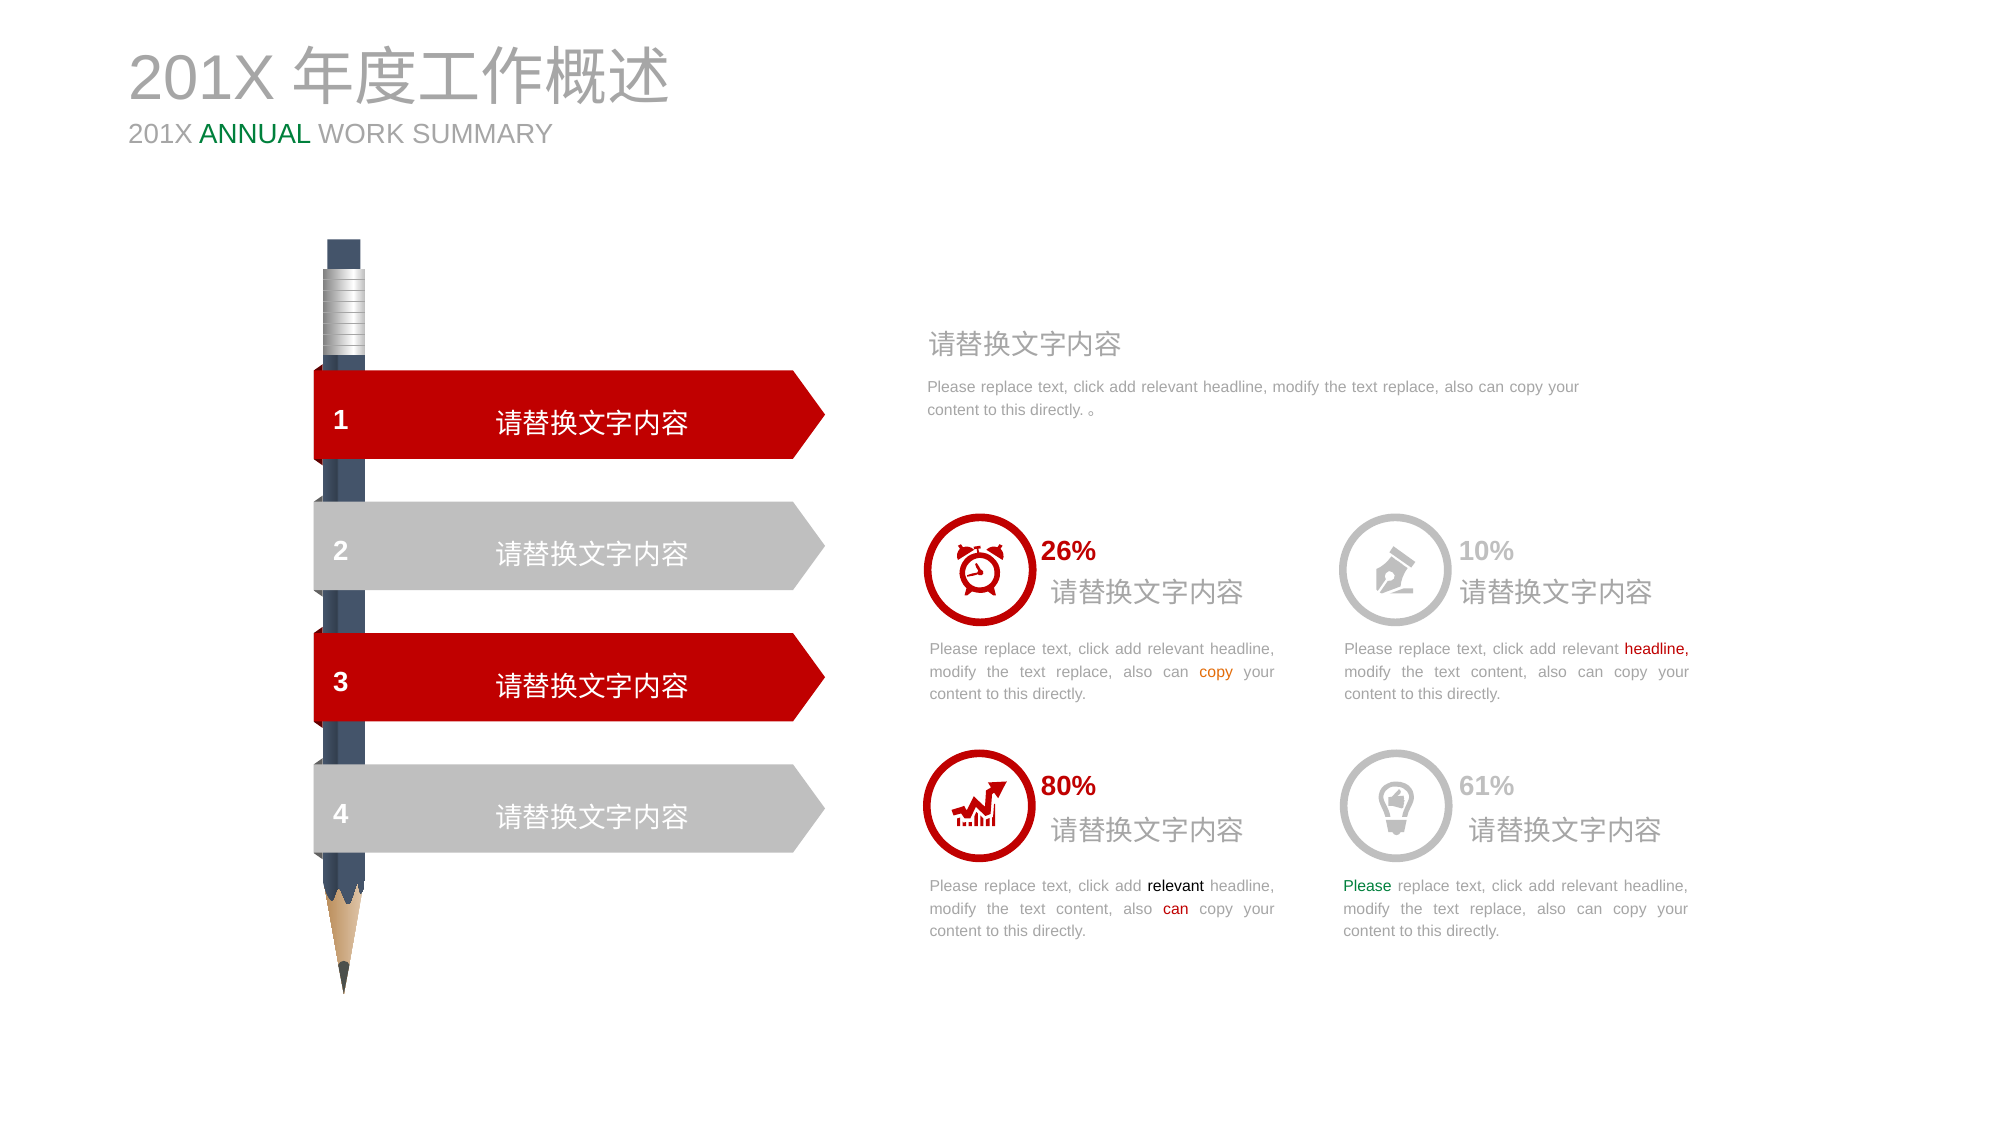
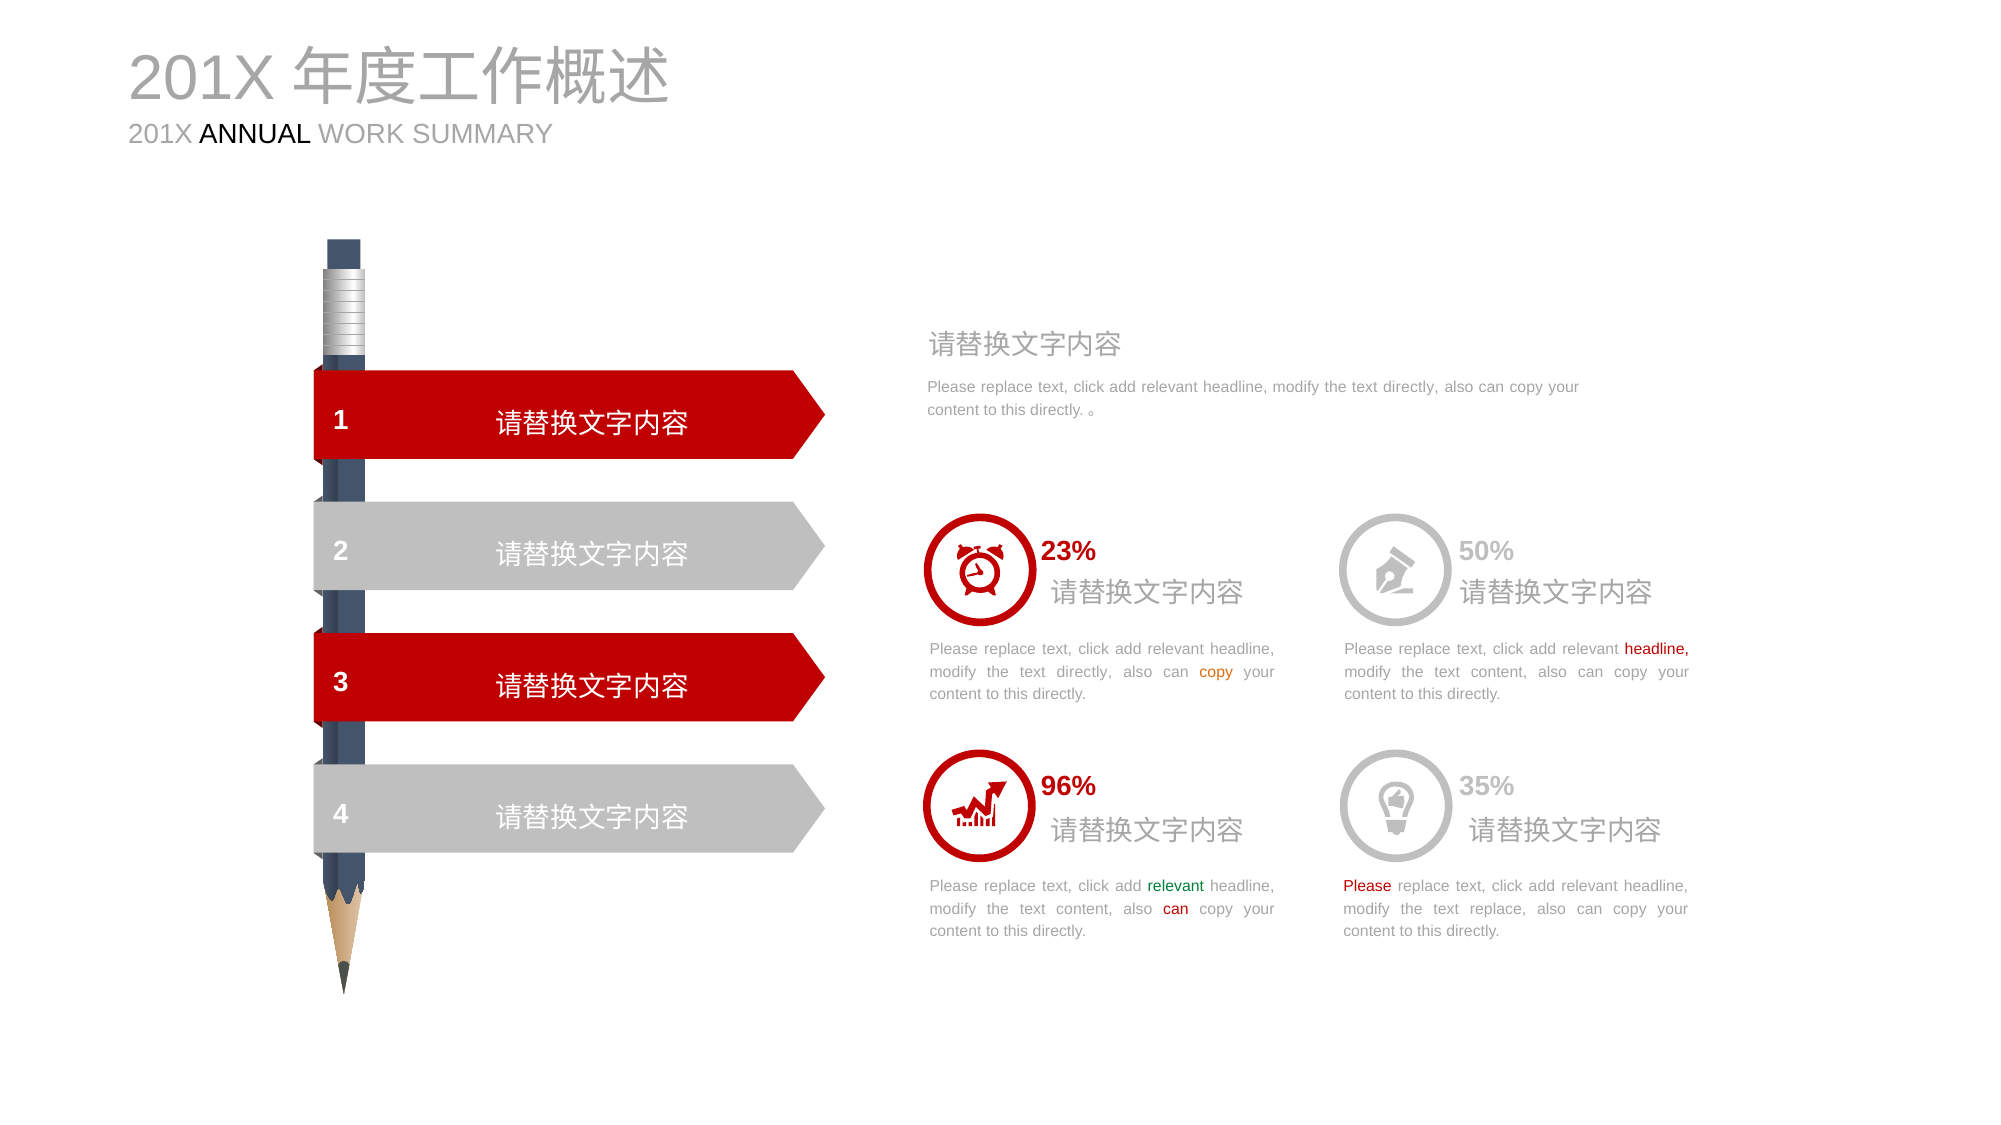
ANNUAL colour: green -> black (255, 134)
replace: replace -> directly (1411, 388)
26%: 26% -> 23% (1069, 552)
10%: 10% -> 50% (1487, 552)
replace: replace -> directly (1084, 672)
80%: 80% -> 96% (1069, 787)
61%: 61% -> 35% (1487, 787)
relevant colour: black -> green (1176, 887)
Please colour: green -> red (1367, 887)
